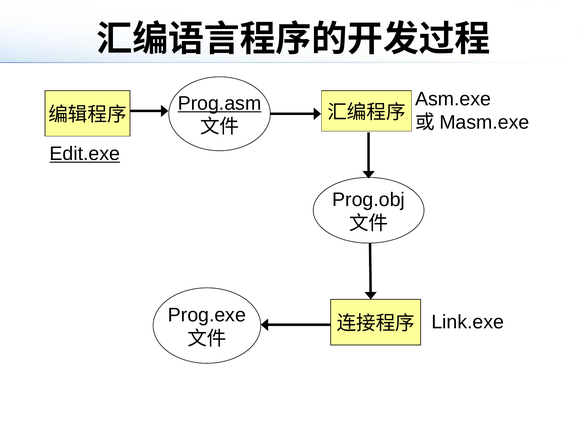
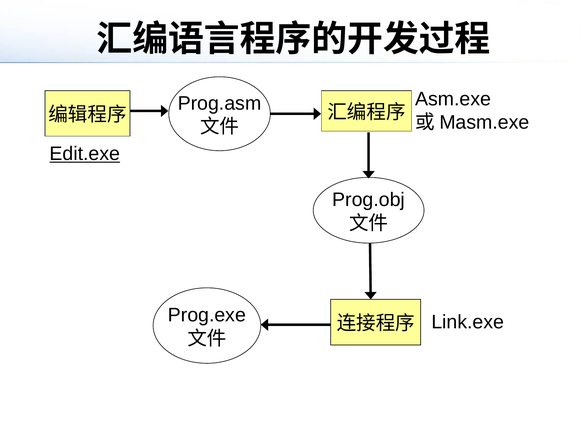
Prog.asm underline: present -> none (220, 103)
